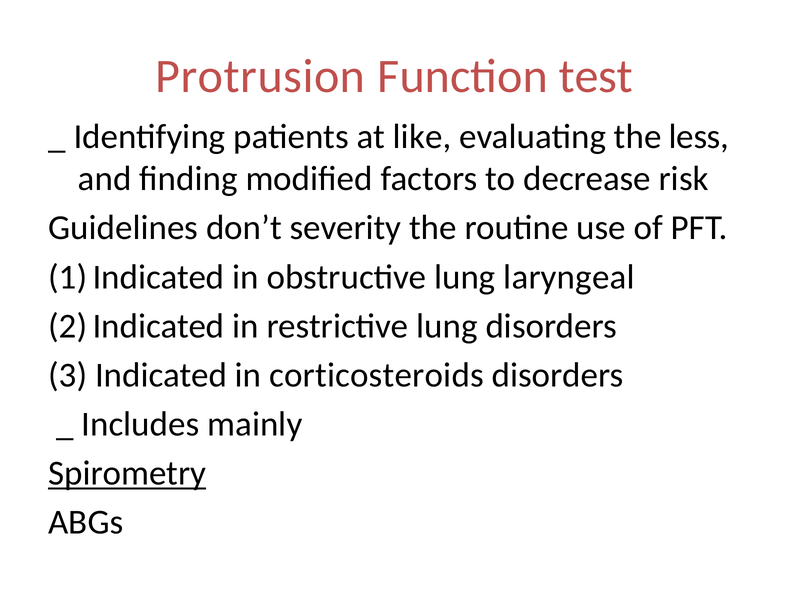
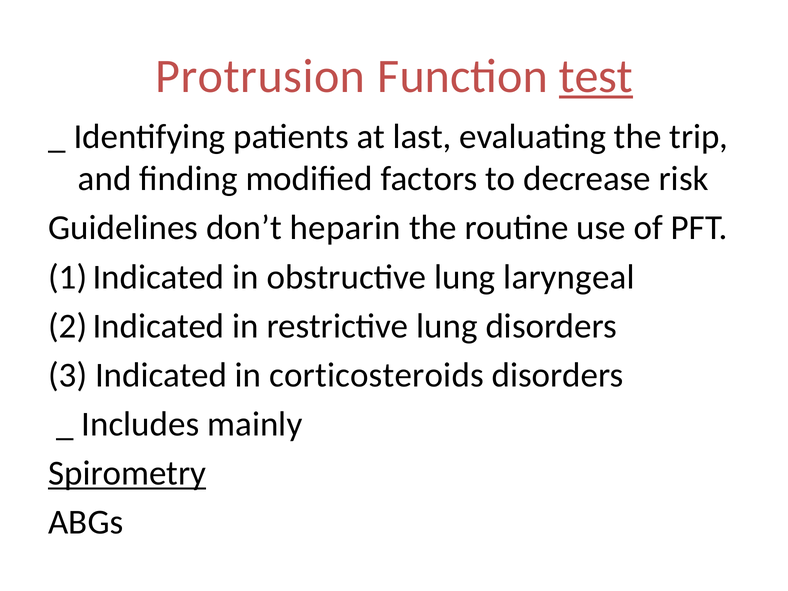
test underline: none -> present (596, 76)
like: like -> last (422, 137)
less: less -> trip (699, 137)
severity: severity -> heparin (345, 228)
